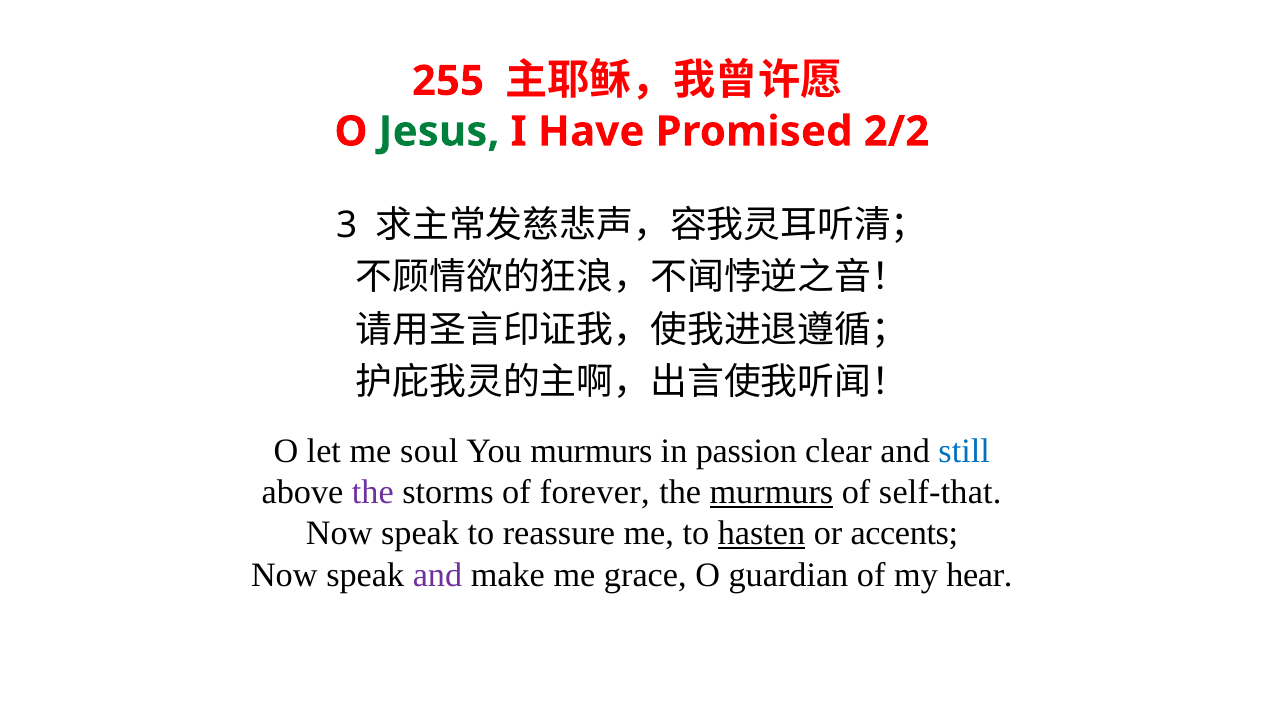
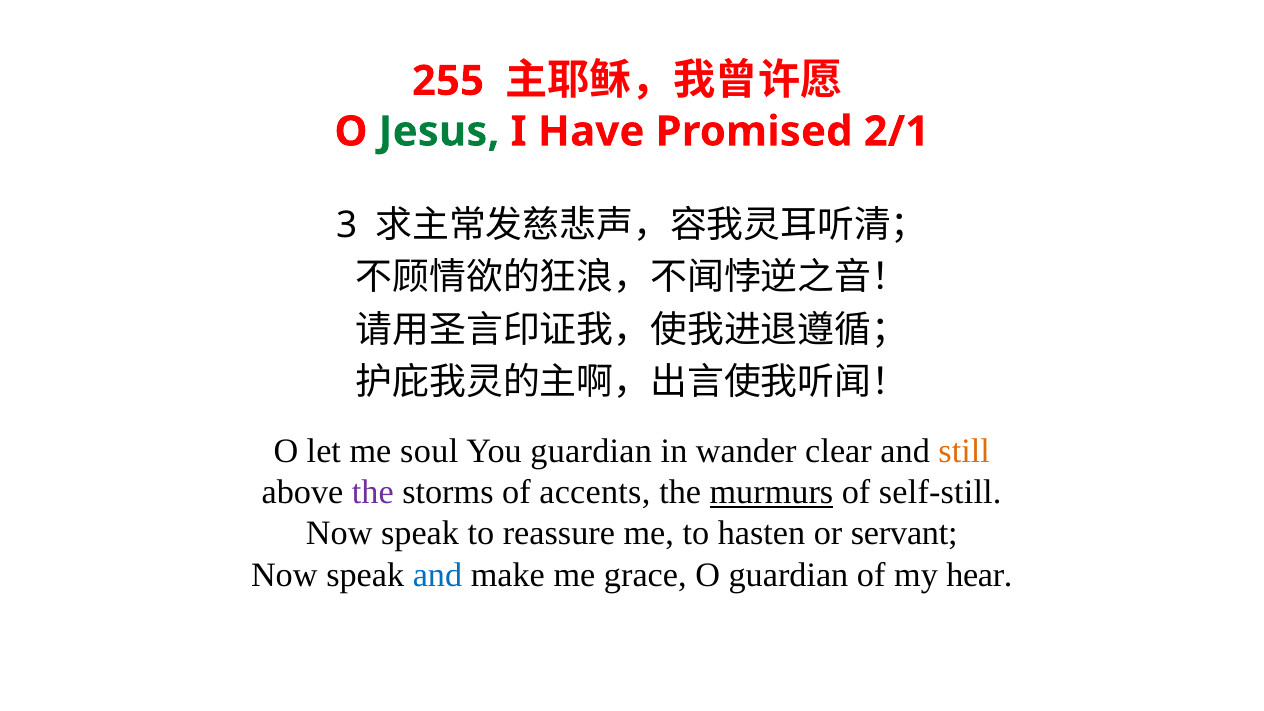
2/2: 2/2 -> 2/1 (896, 132)
You murmurs: murmurs -> guardian (591, 452)
passion: passion -> wander (746, 452)
still colour: blue -> orange (964, 452)
forever: forever -> accents (595, 493)
self-that: self-that -> self-still (940, 493)
hasten underline: present -> none (762, 534)
accents: accents -> servant (904, 534)
and colour: purple -> blue (438, 575)
